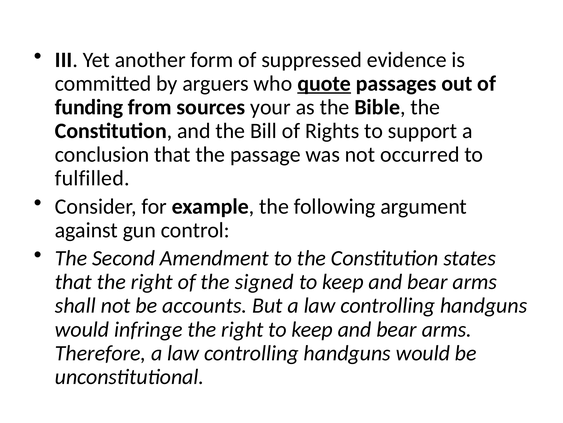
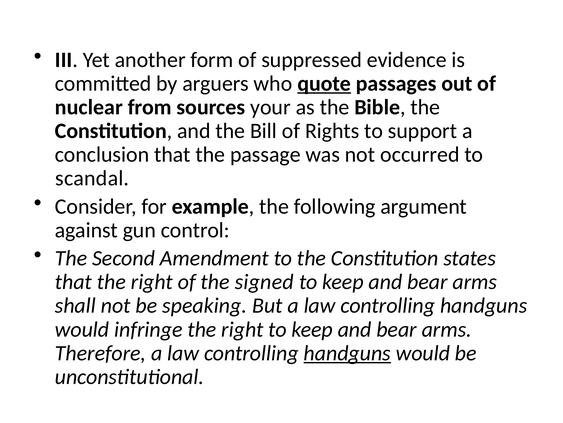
funding: funding -> nuclear (89, 107)
fulfilled: fulfilled -> scandal (92, 178)
accounts: accounts -> speaking (205, 305)
handguns underline: none -> present (347, 353)
